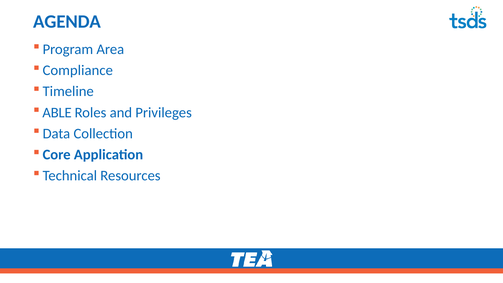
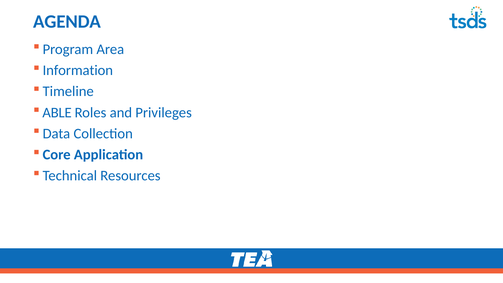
Compliance: Compliance -> Information (78, 70)
